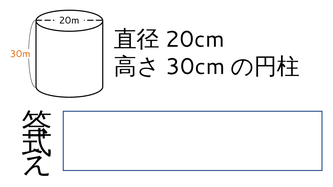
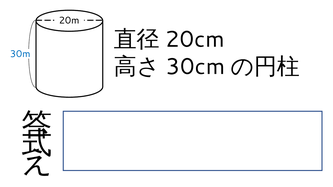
30m colour: orange -> blue (20, 54)
